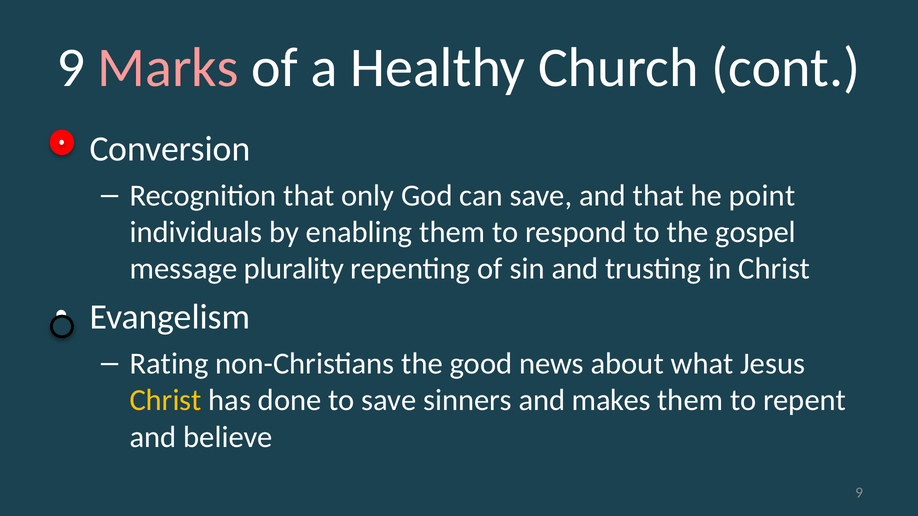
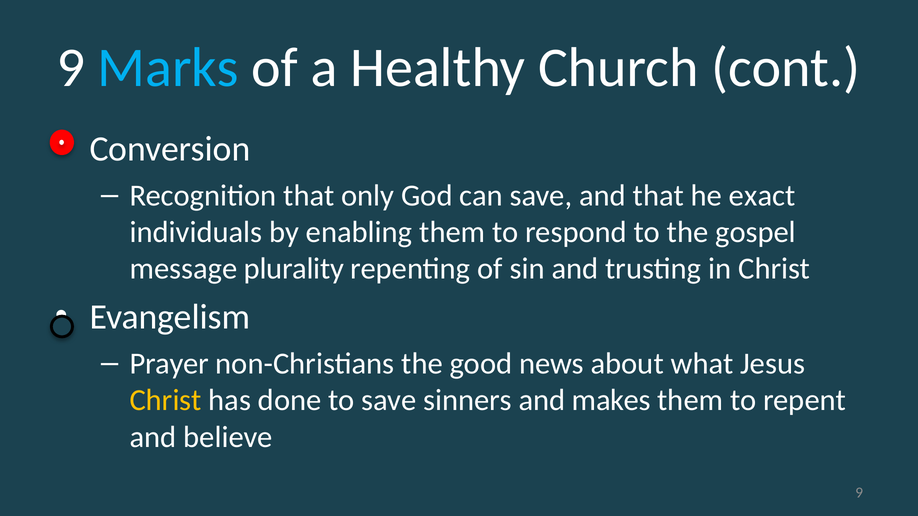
Marks colour: pink -> light blue (168, 68)
point: point -> exact (762, 196)
Rating: Rating -> Prayer (169, 364)
